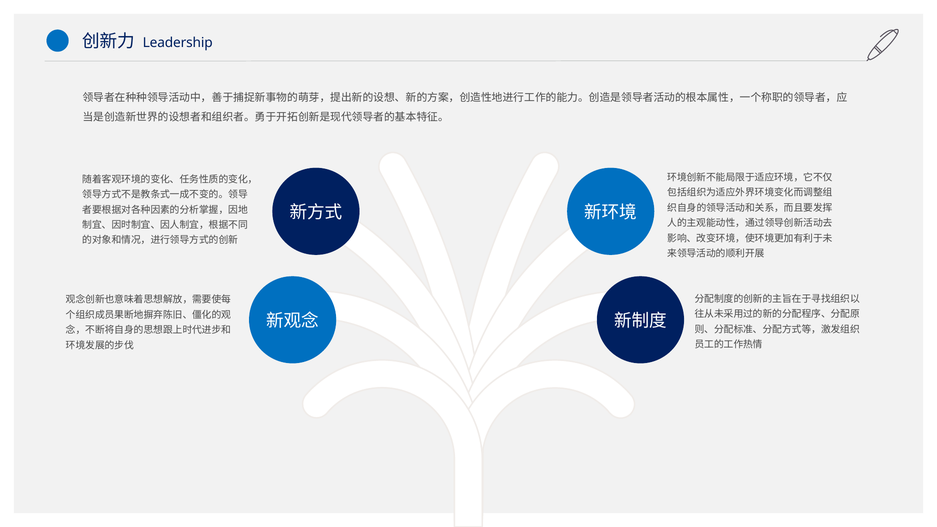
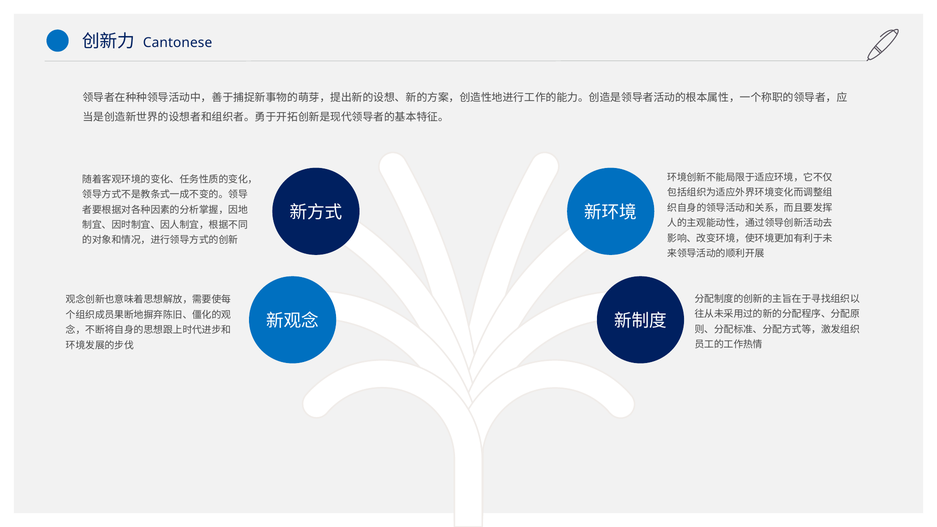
Leadership: Leadership -> Cantonese (178, 43)
